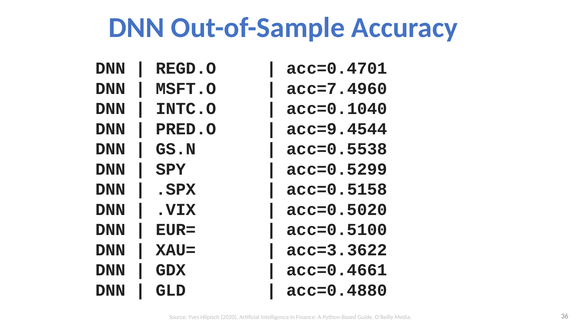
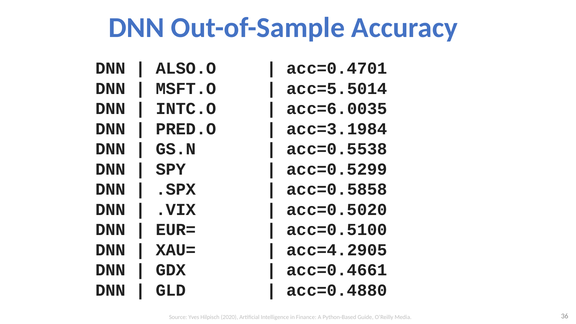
REGD.O: REGD.O -> ALSO.O (186, 68)
acc=7.4960: acc=7.4960 -> acc=5.5014 (337, 88)
acc=0.1040: acc=0.1040 -> acc=6.0035 (337, 109)
acc=9.4544: acc=9.4544 -> acc=3.1984 (337, 129)
acc=0.5158: acc=0.5158 -> acc=0.5858 (337, 189)
acc=3.3622: acc=3.3622 -> acc=4.2905 (337, 250)
